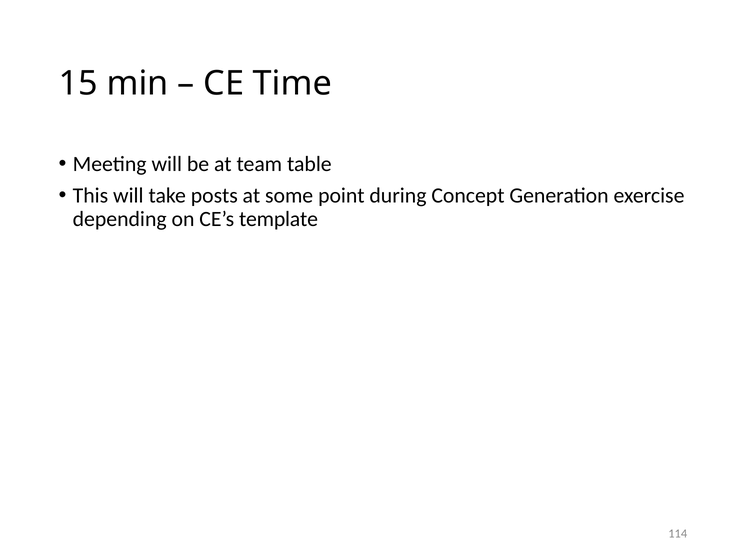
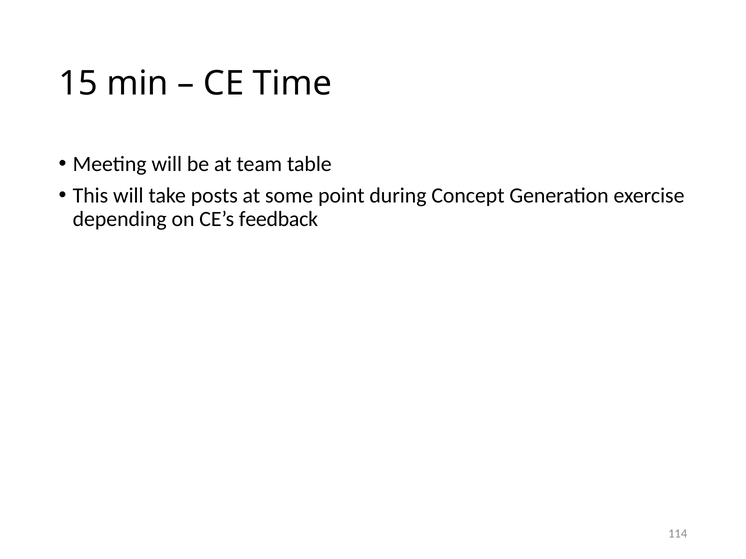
template: template -> feedback (279, 219)
